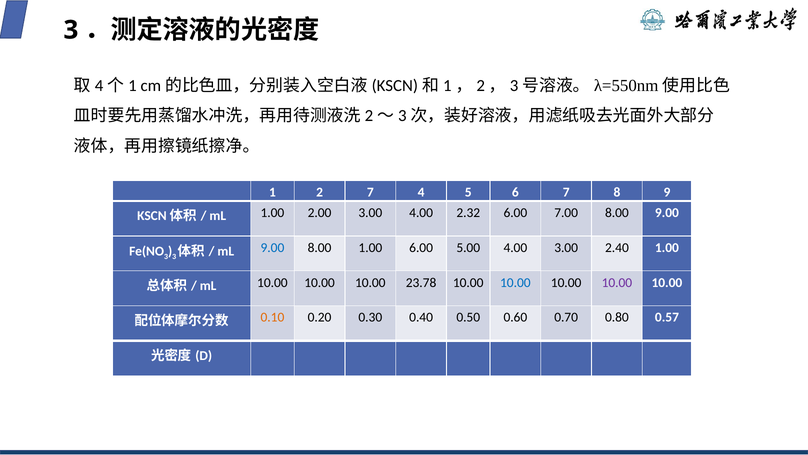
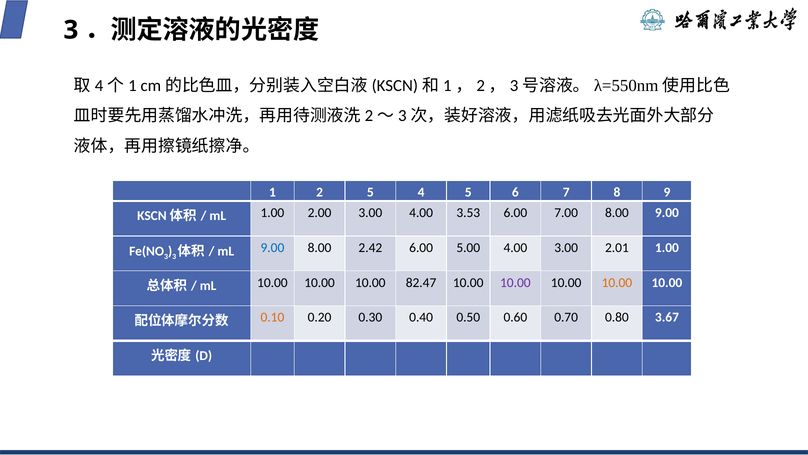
2 7: 7 -> 5 (370, 192)
2.32: 2.32 -> 3.53 (468, 212)
8.00 1.00: 1.00 -> 2.42 (370, 247)
2.40: 2.40 -> 2.01 (617, 247)
23.78: 23.78 -> 82.47 (421, 282)
10.00 colour: blue -> purple (515, 282)
10.00 colour: purple -> orange (617, 282)
0.57: 0.57 -> 3.67 (667, 317)
